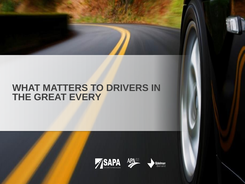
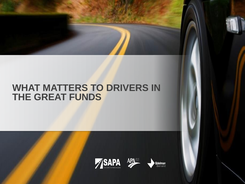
EVERY: EVERY -> FUNDS (85, 97)
